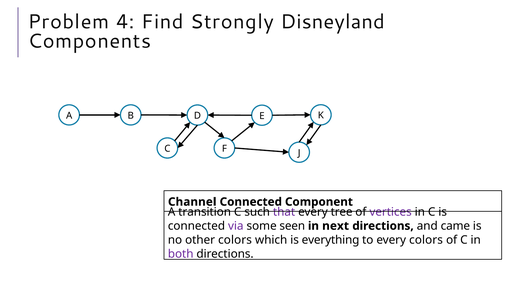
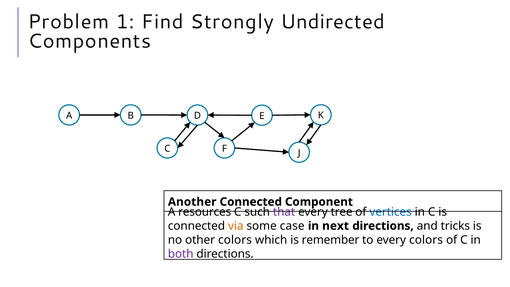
4: 4 -> 1 (125, 22)
Disneyland: Disneyland -> Undirected (333, 22)
Channel: Channel -> Another (192, 202)
transition: transition -> resources (205, 212)
vertices colour: purple -> blue (391, 212)
via colour: purple -> orange (236, 226)
seen: seen -> case (292, 226)
came: came -> tricks (455, 226)
everything: everything -> remember (331, 240)
